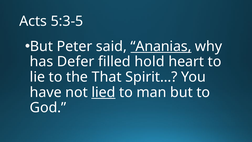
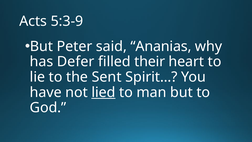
5:3-5: 5:3-5 -> 5:3-9 (67, 21)
Ananias underline: present -> none (161, 46)
hold: hold -> their (150, 62)
That: That -> Sent (107, 77)
